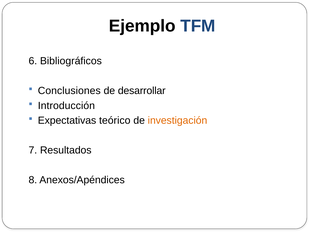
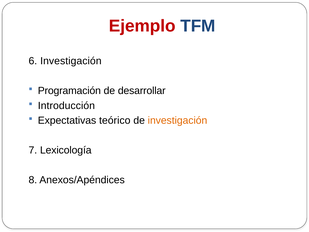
Ejemplo colour: black -> red (142, 26)
6 Bibliográficos: Bibliográficos -> Investigación (71, 61)
Conclusiones: Conclusiones -> Programación (69, 91)
Resultados: Resultados -> Lexicología (66, 150)
